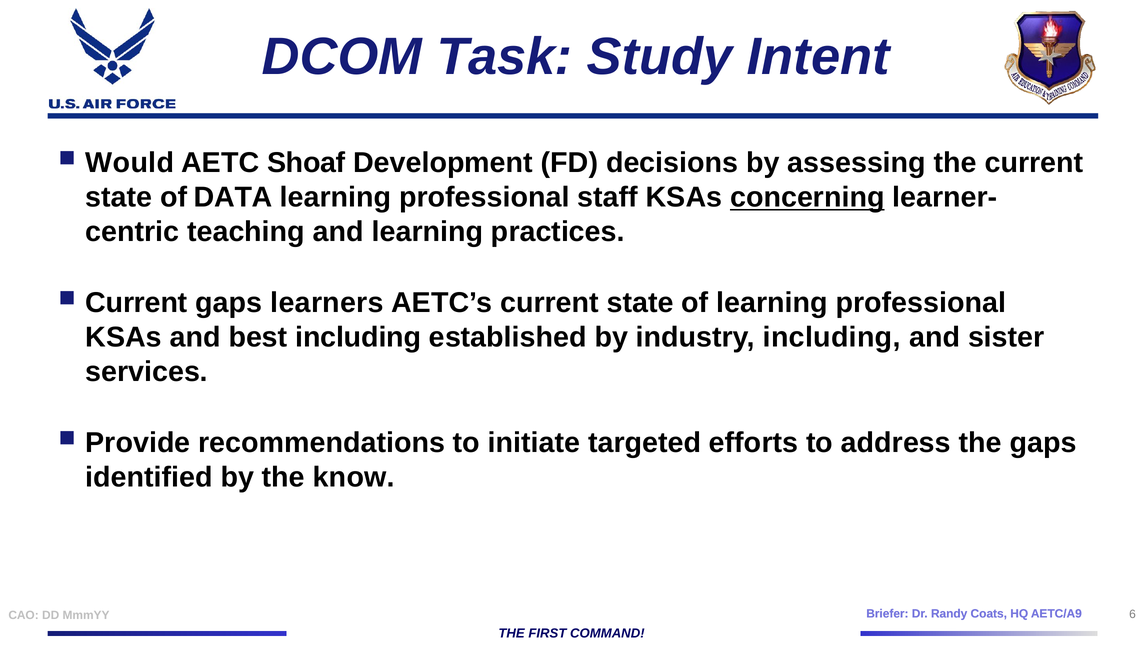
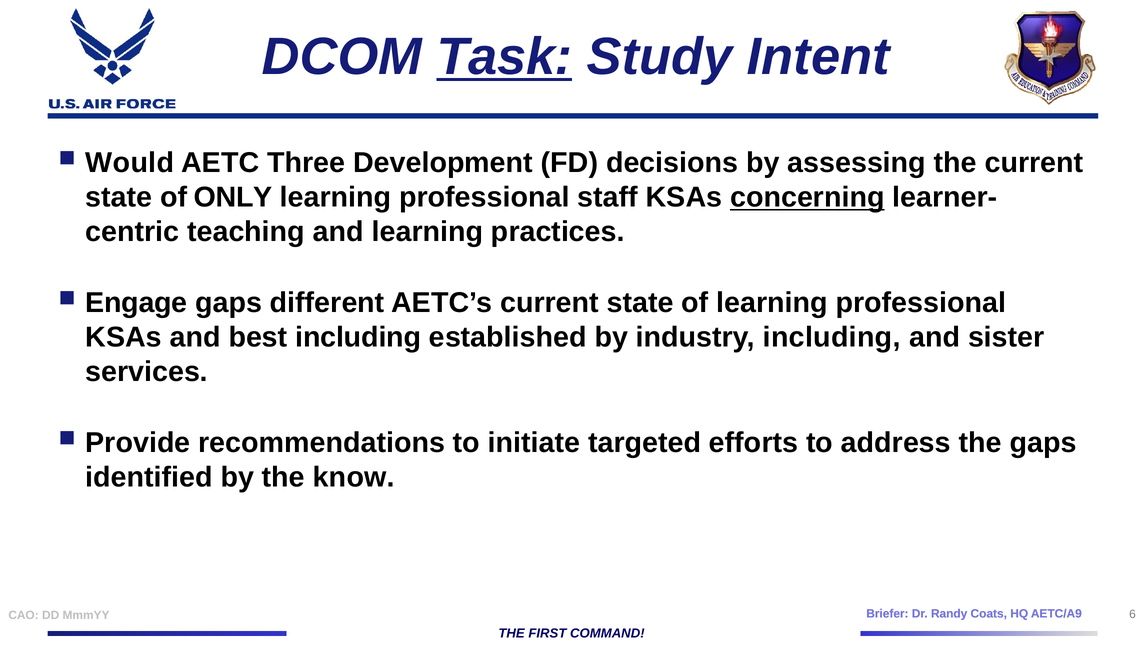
Task underline: none -> present (505, 57)
Shoaf: Shoaf -> Three (306, 163)
DATA: DATA -> ONLY (233, 197)
Current: Current -> Engage (136, 303)
learners: learners -> different (327, 303)
